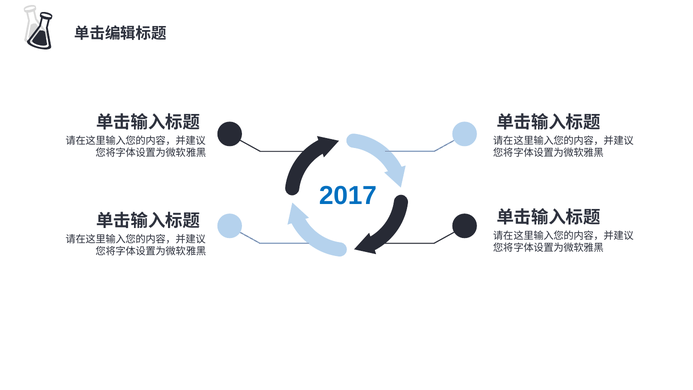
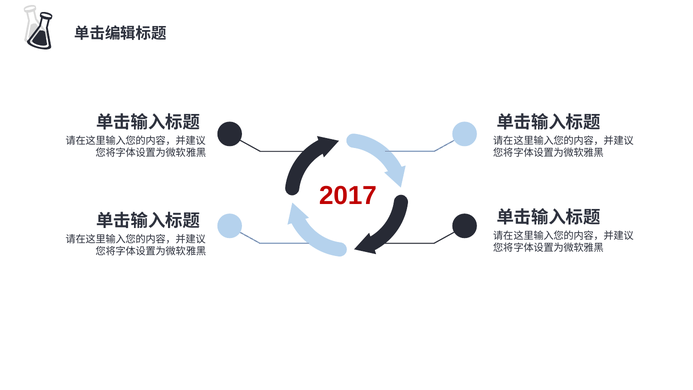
2017 colour: blue -> red (348, 196)
